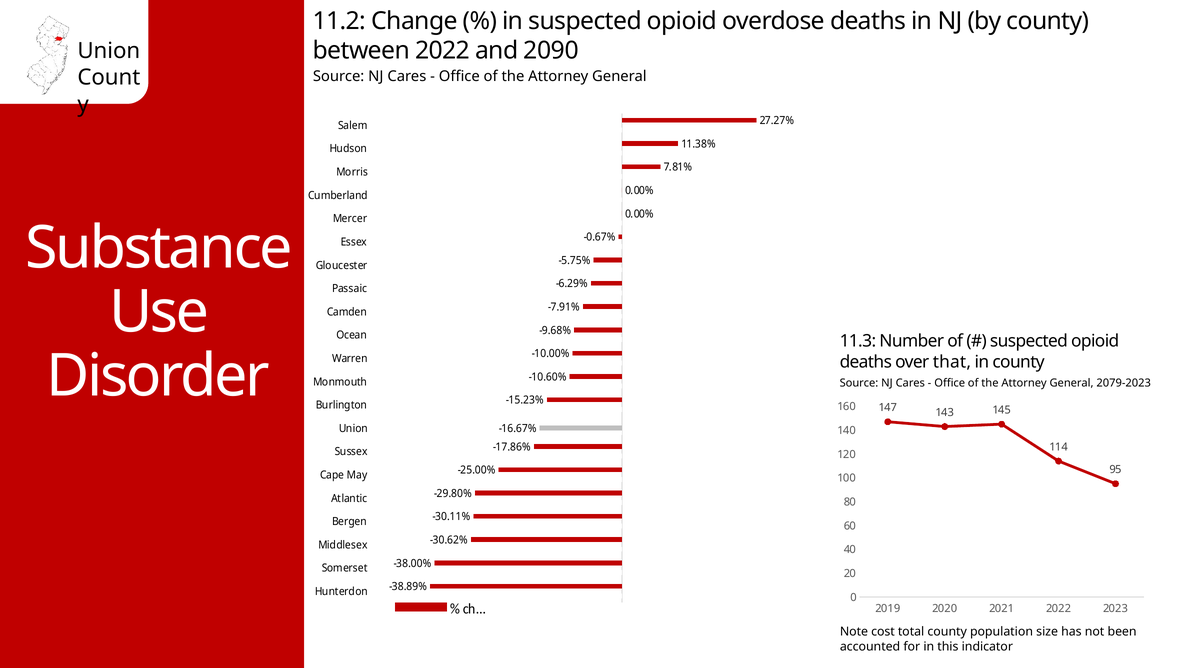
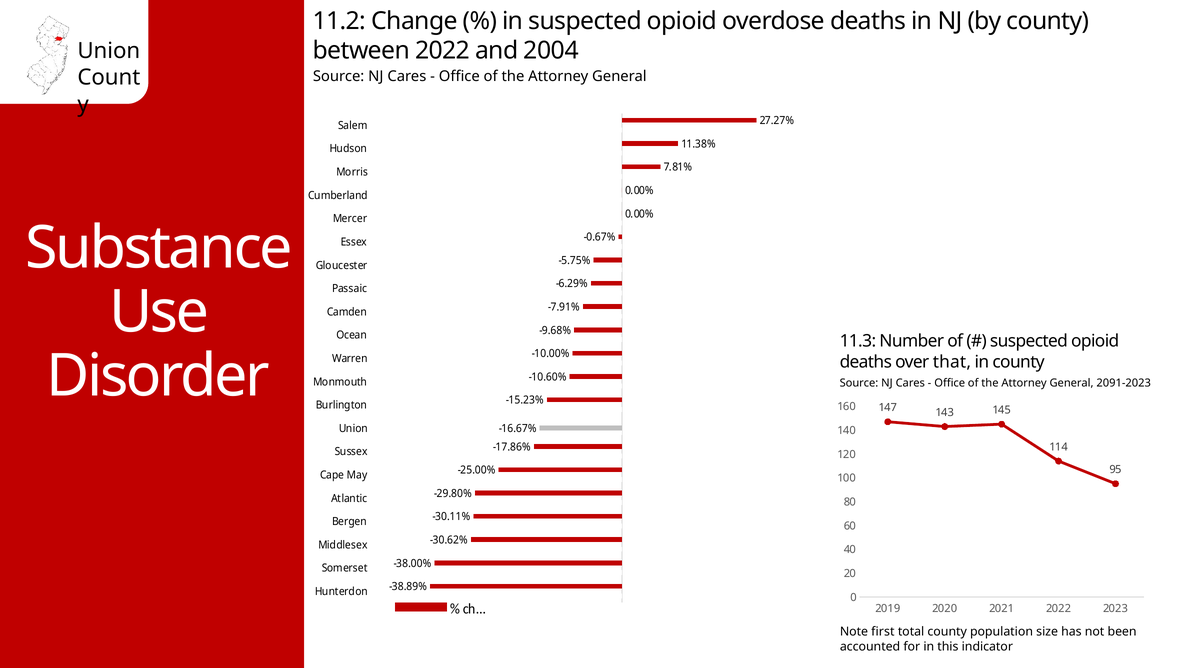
2090: 2090 -> 2004 (551, 51)
2079-2023: 2079-2023 -> 2091-2023 (1124, 383)
cost: cost -> first (883, 631)
